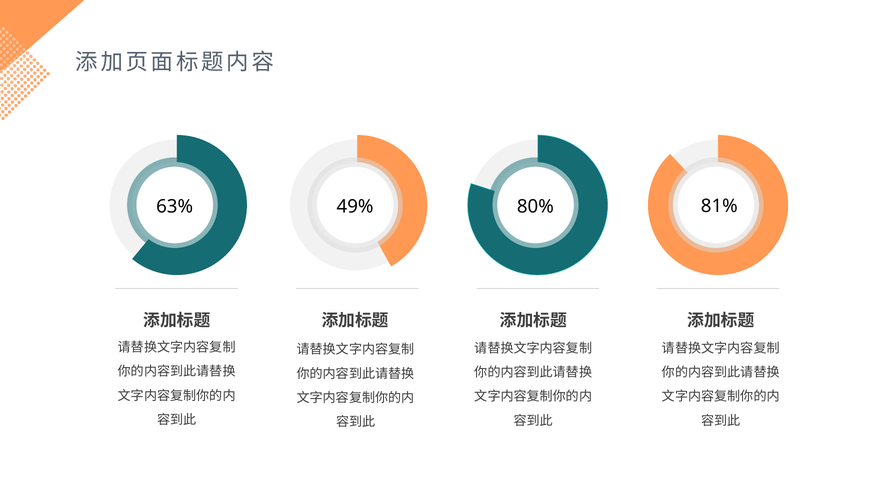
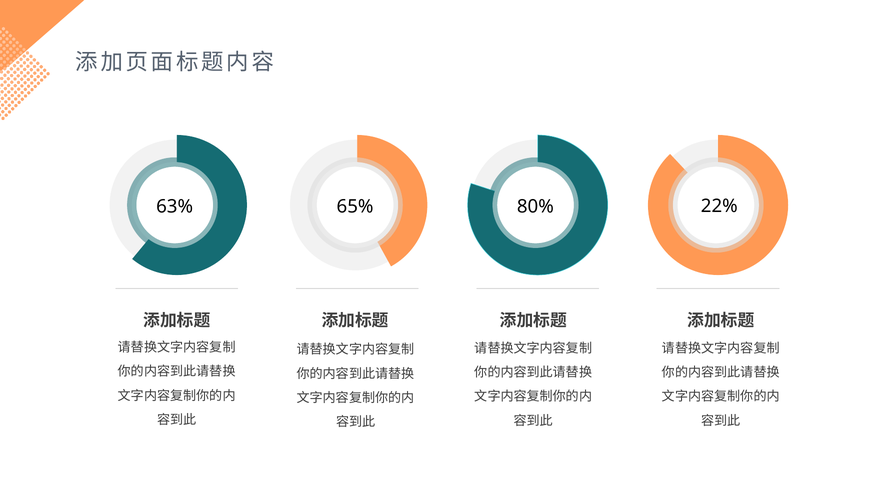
49%: 49% -> 65% (355, 207)
81%: 81% -> 22% (719, 206)
